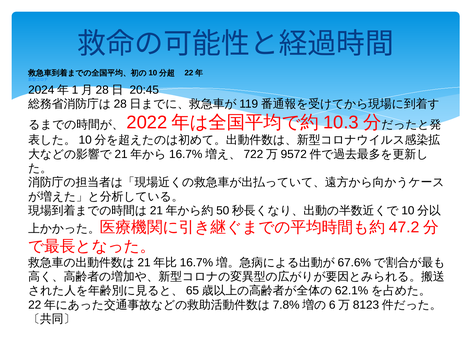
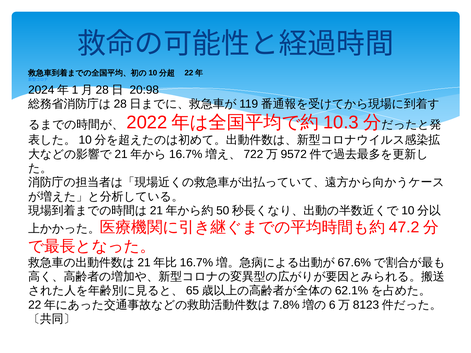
20:45: 20:45 -> 20:98 (144, 90)
